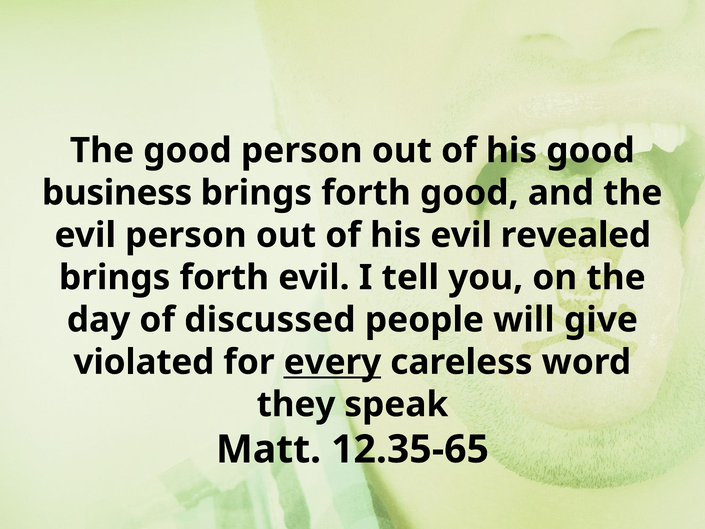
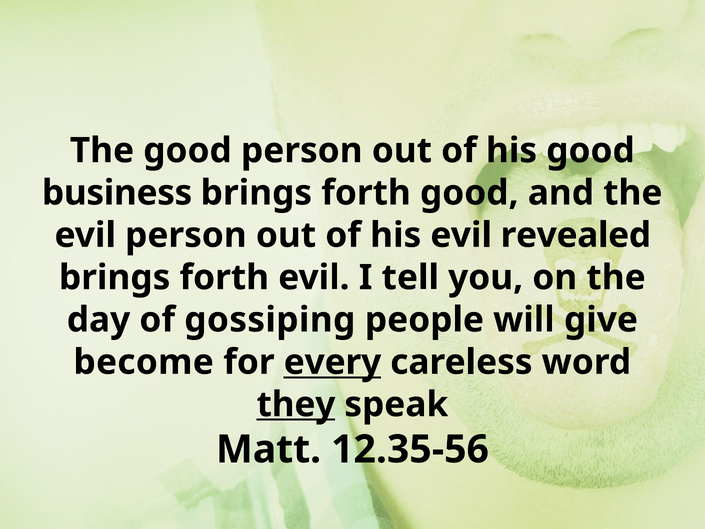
discussed: discussed -> gossiping (270, 320)
violated: violated -> become (144, 362)
they underline: none -> present (296, 404)
12.35-65: 12.35-65 -> 12.35-56 (410, 449)
